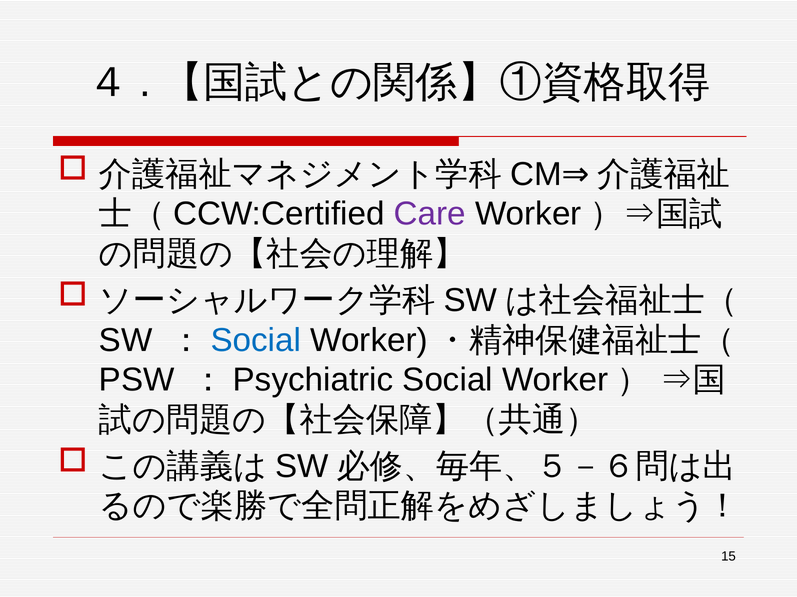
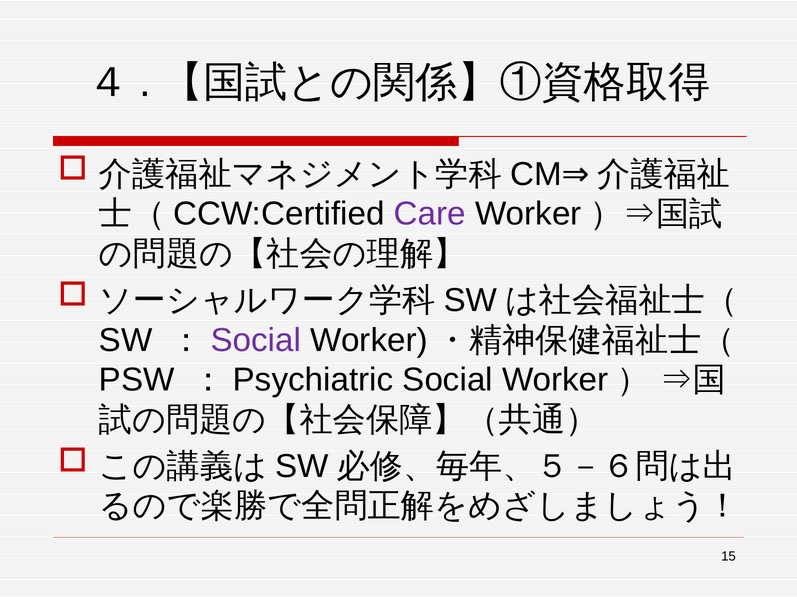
Social colour: blue -> purple (256, 341)
